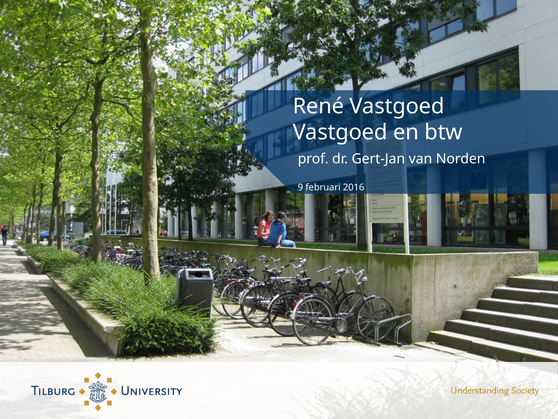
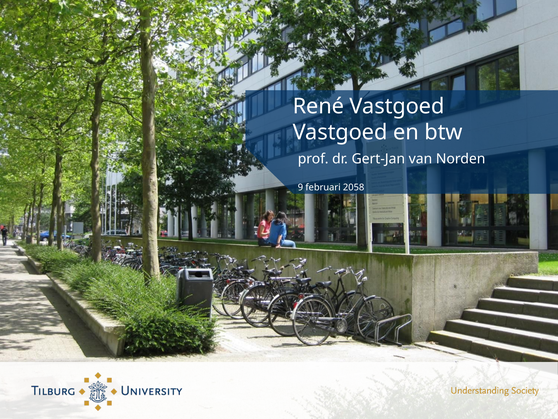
2016: 2016 -> 2058 (354, 187)
